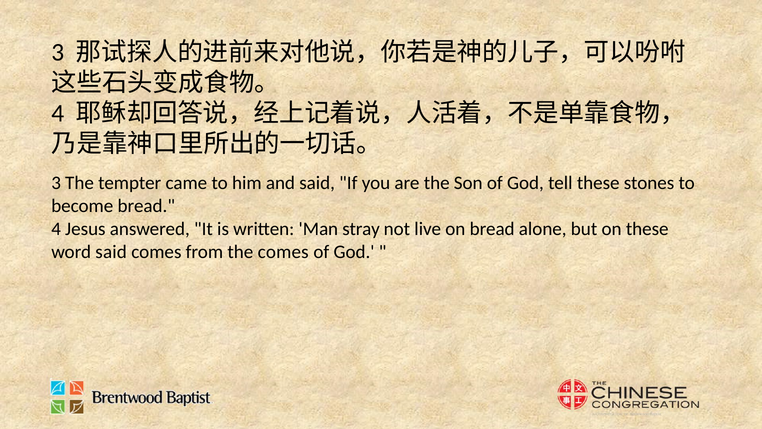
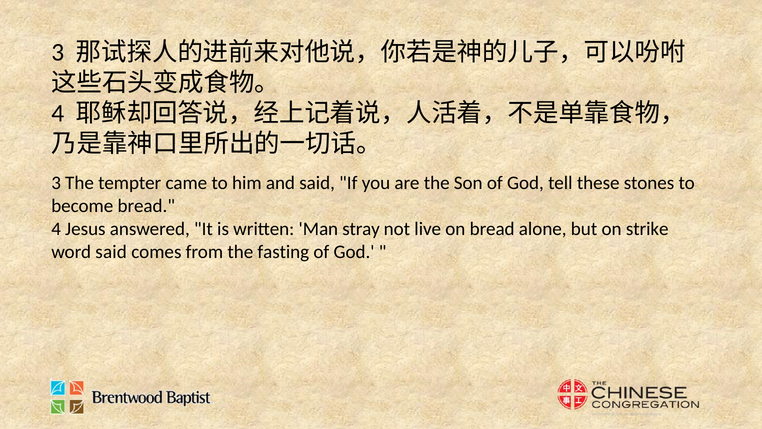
on these: these -> strike (647, 229)
the comes: comes -> fasting (283, 252)
